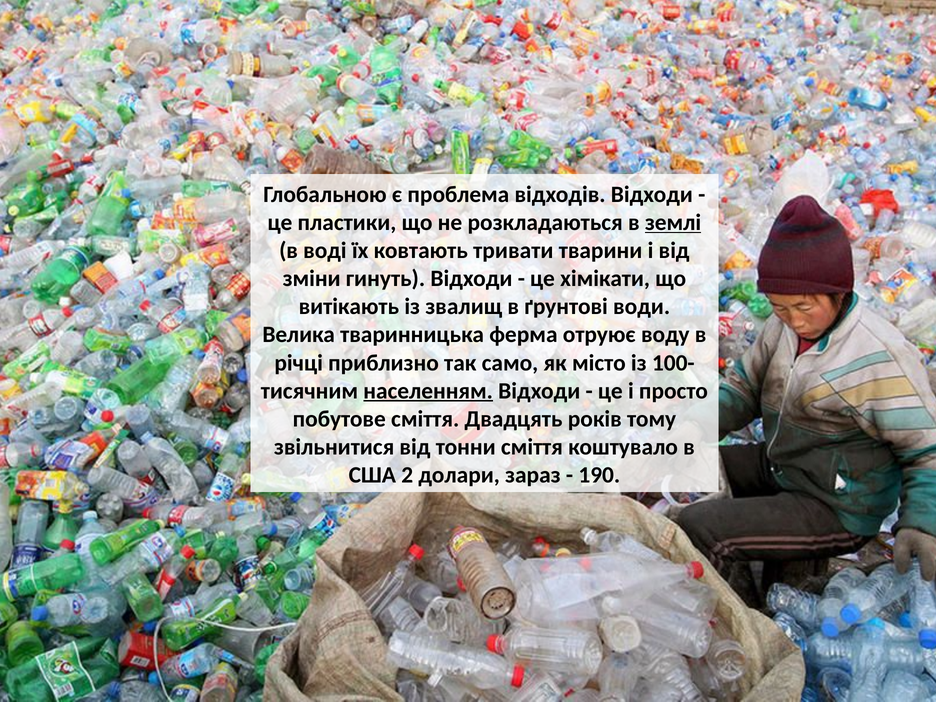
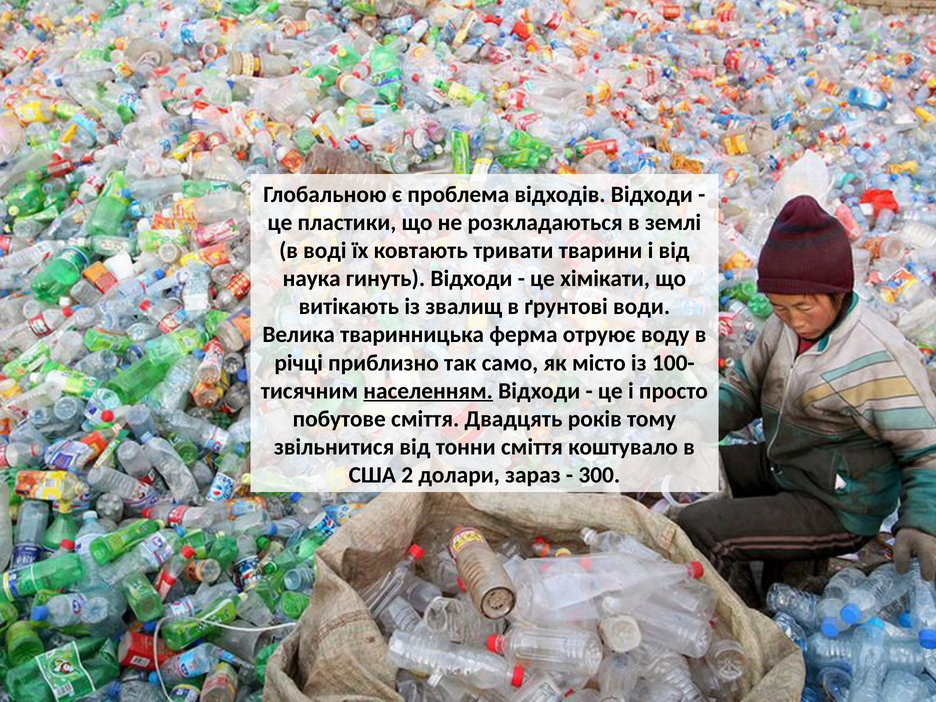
землі underline: present -> none (673, 222)
зміни: зміни -> наука (312, 279)
190: 190 -> 300 (599, 475)
